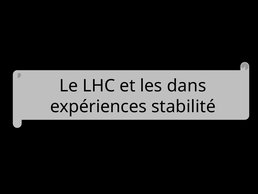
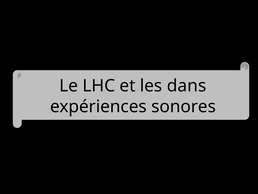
stabilité: stabilité -> sonores (184, 106)
